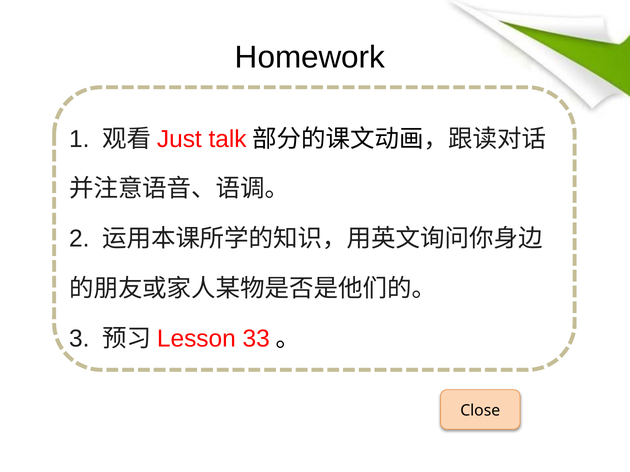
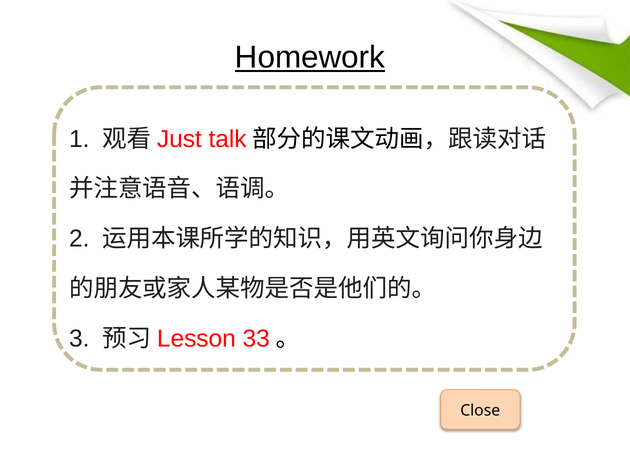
Homework underline: none -> present (310, 58)
